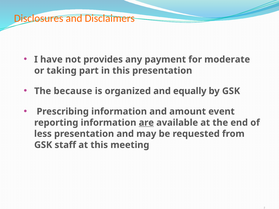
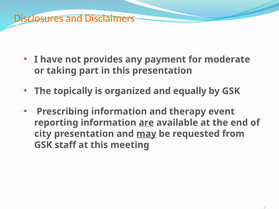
because: because -> topically (73, 91)
amount: amount -> therapy (188, 112)
less: less -> city (43, 134)
may underline: none -> present (146, 134)
